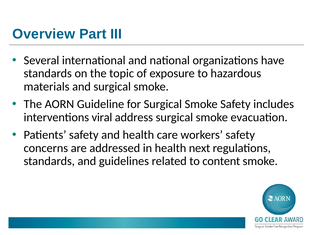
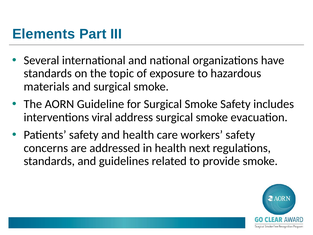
Overview: Overview -> Elements (44, 34)
content: content -> provide (221, 161)
